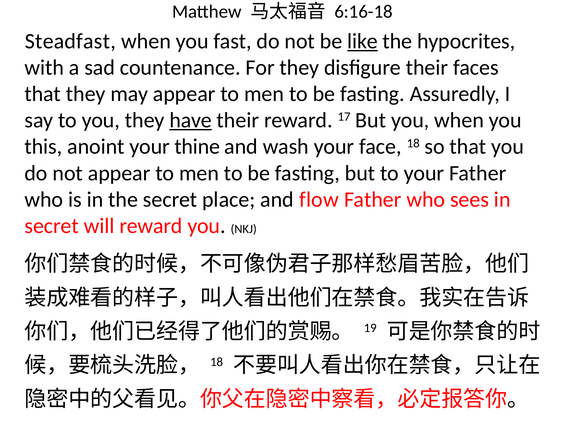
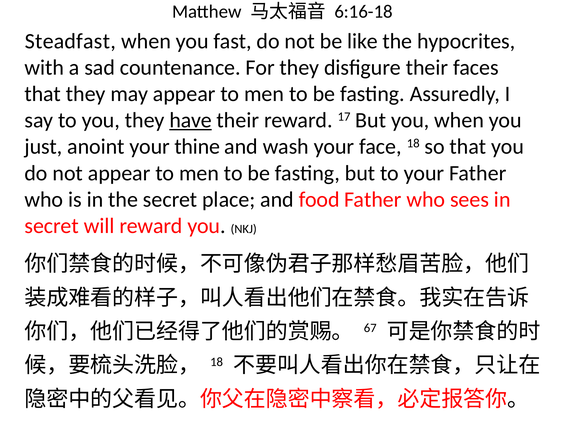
like underline: present -> none (363, 41)
this: this -> just (43, 147)
flow: flow -> food (319, 199)
19: 19 -> 67 (370, 328)
